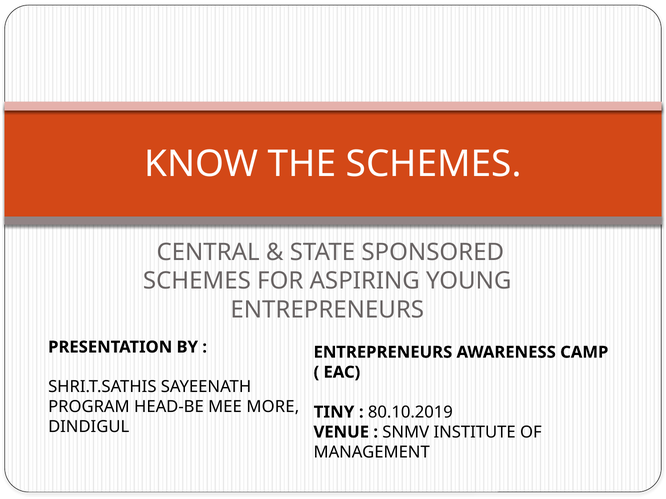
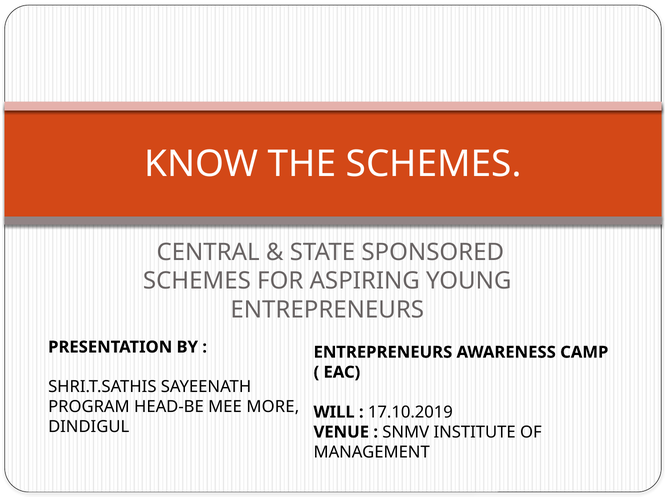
TINY: TINY -> WILL (334, 413)
80.10.2019: 80.10.2019 -> 17.10.2019 (410, 413)
